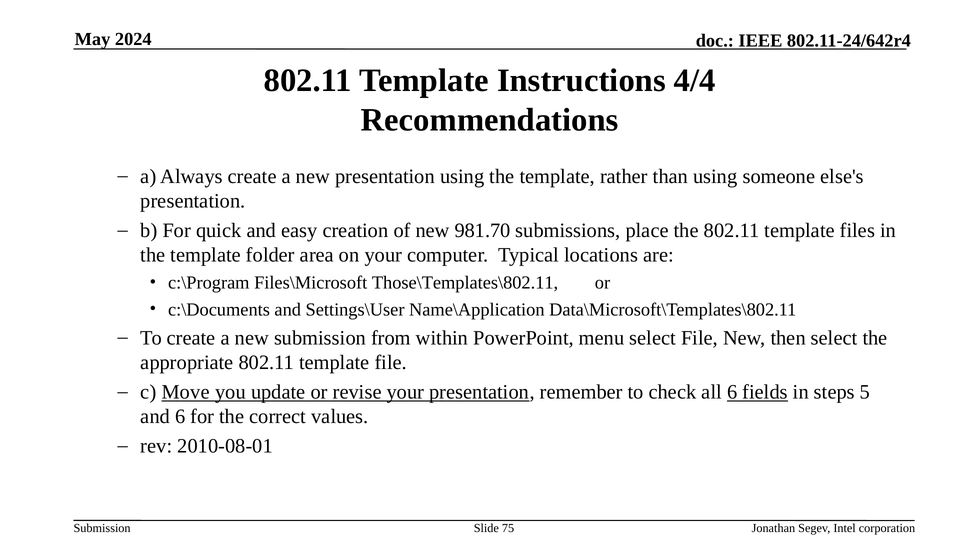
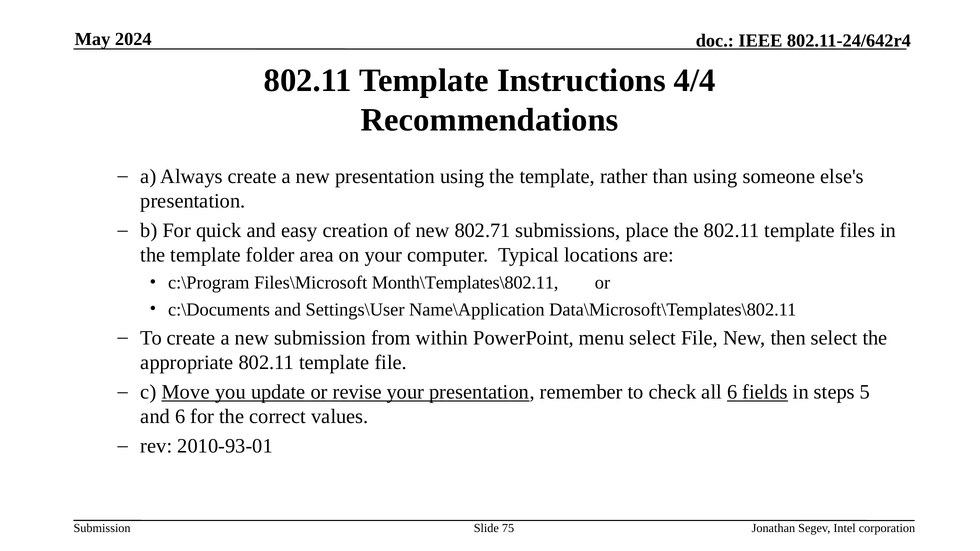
981.70: 981.70 -> 802.71 (483, 231)
Those\Templates\802.11: Those\Templates\802.11 -> Month\Templates\802.11 (465, 283)
2010-08-01: 2010-08-01 -> 2010-93-01 (225, 446)
